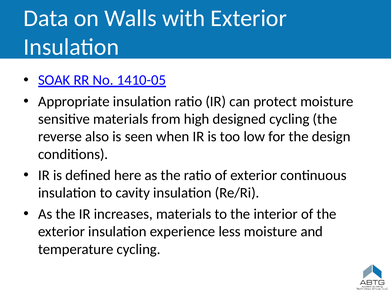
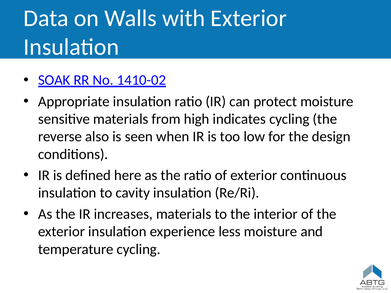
1410-05: 1410-05 -> 1410-02 (141, 80)
designed: designed -> indicates (239, 119)
